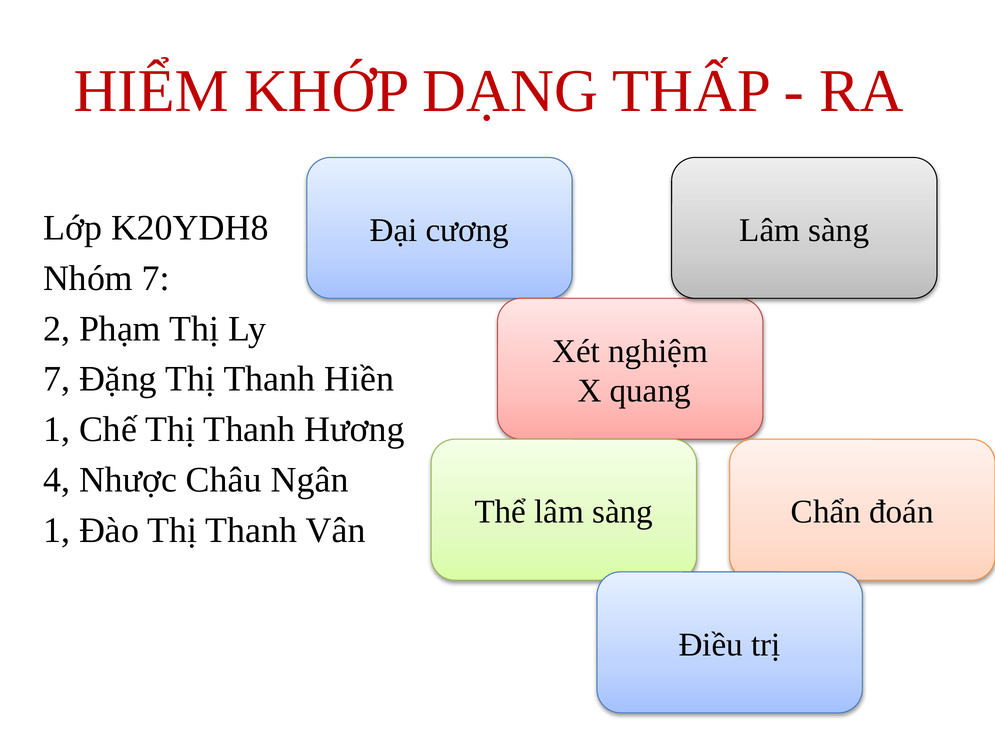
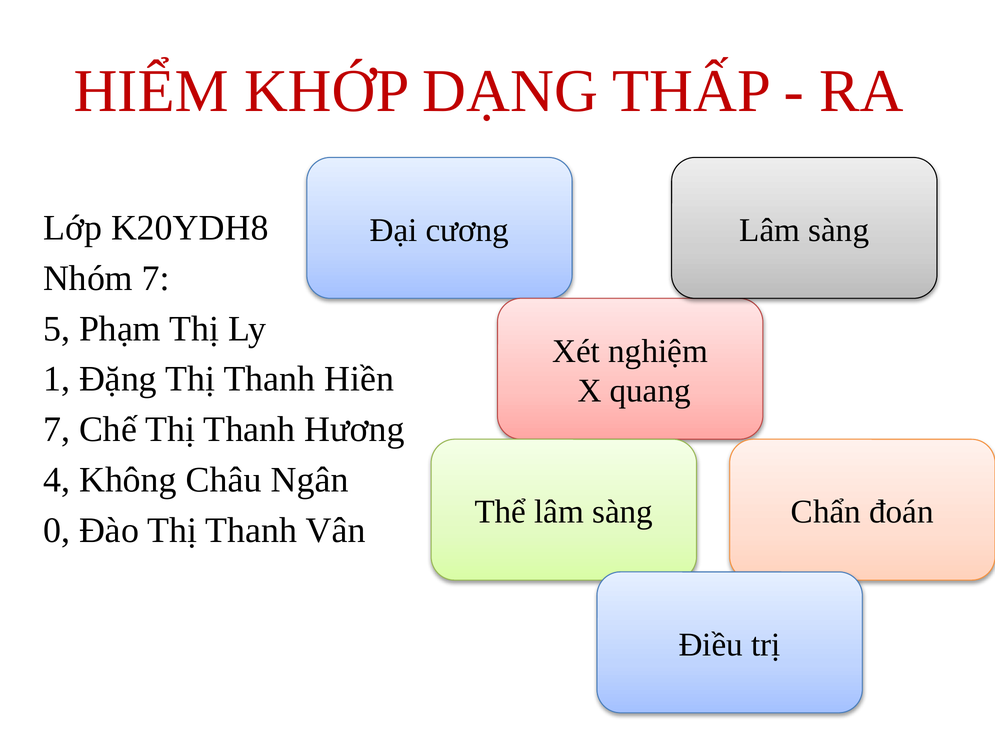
2: 2 -> 5 (57, 329)
7: 7 -> 1 (57, 379)
1: 1 -> 7 (57, 430)
Nhược: Nhược -> Không (128, 480)
1: 1 -> 0 (57, 530)
